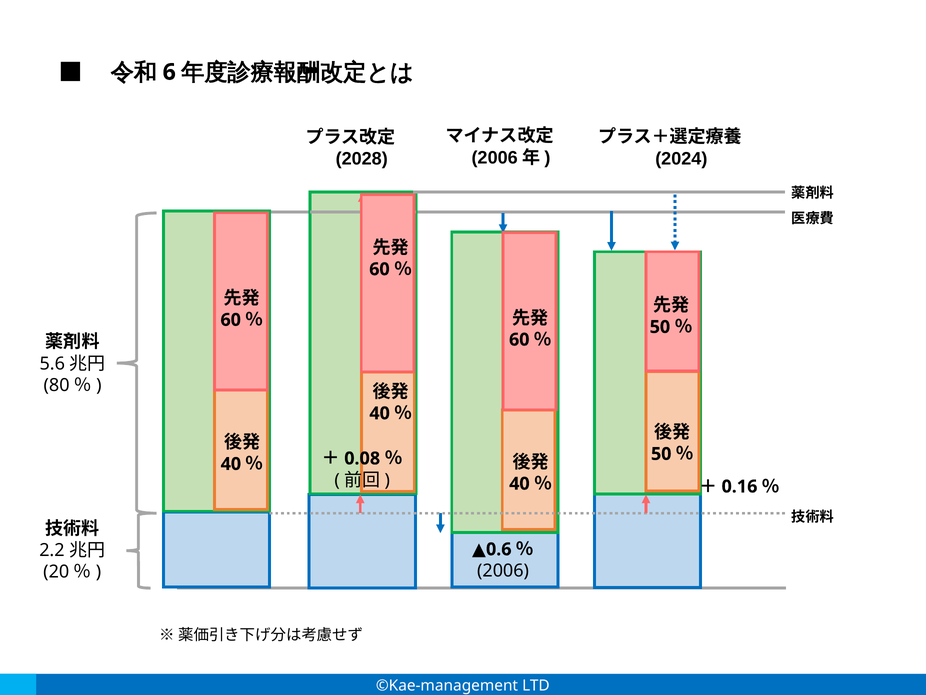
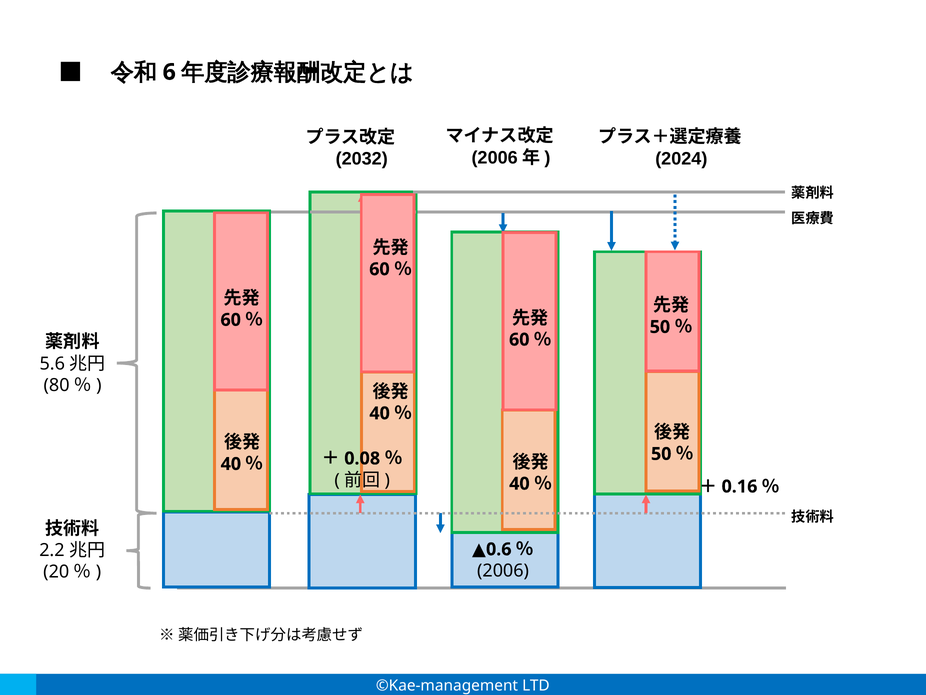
2028: 2028 -> 2032 (362, 159)
